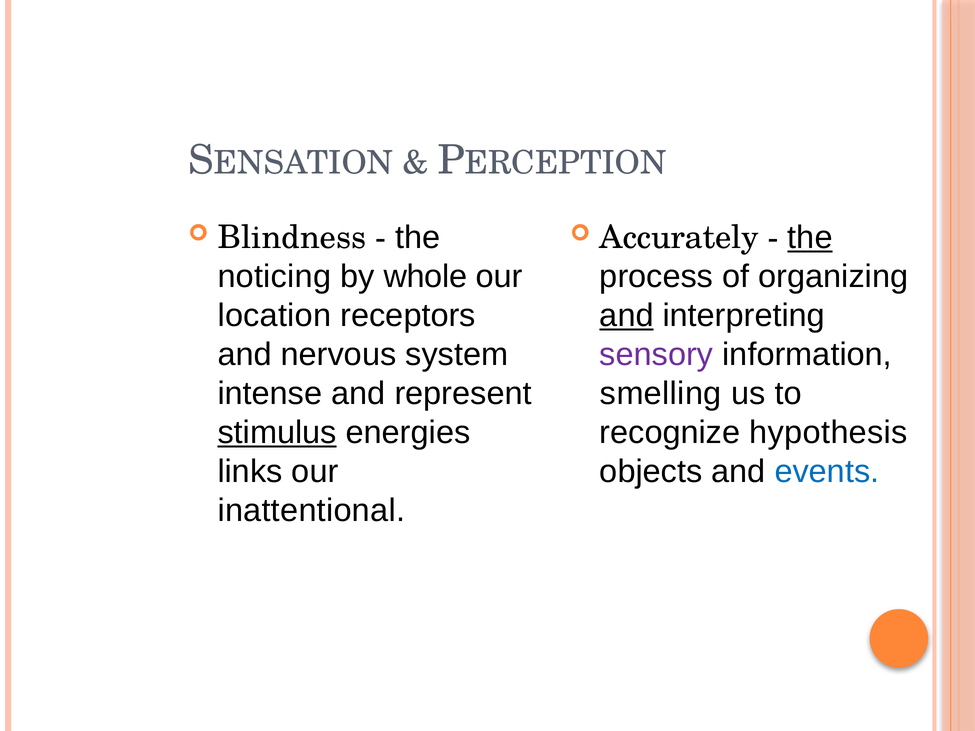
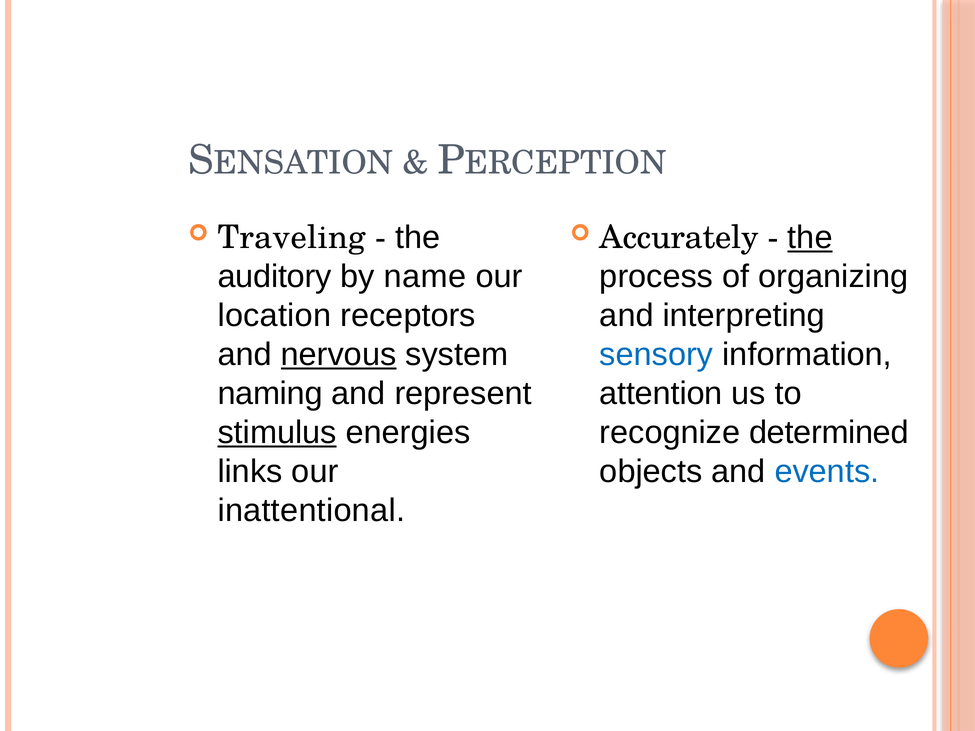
Blindness: Blindness -> Traveling (292, 238)
noticing: noticing -> auditory (275, 277)
whole: whole -> name (425, 277)
and underline: present -> none (627, 316)
nervous underline: none -> present (339, 355)
sensory colour: purple -> blue (656, 355)
intense: intense -> naming (270, 394)
smelling: smelling -> attention (661, 394)
hypothesis: hypothesis -> determined (829, 433)
